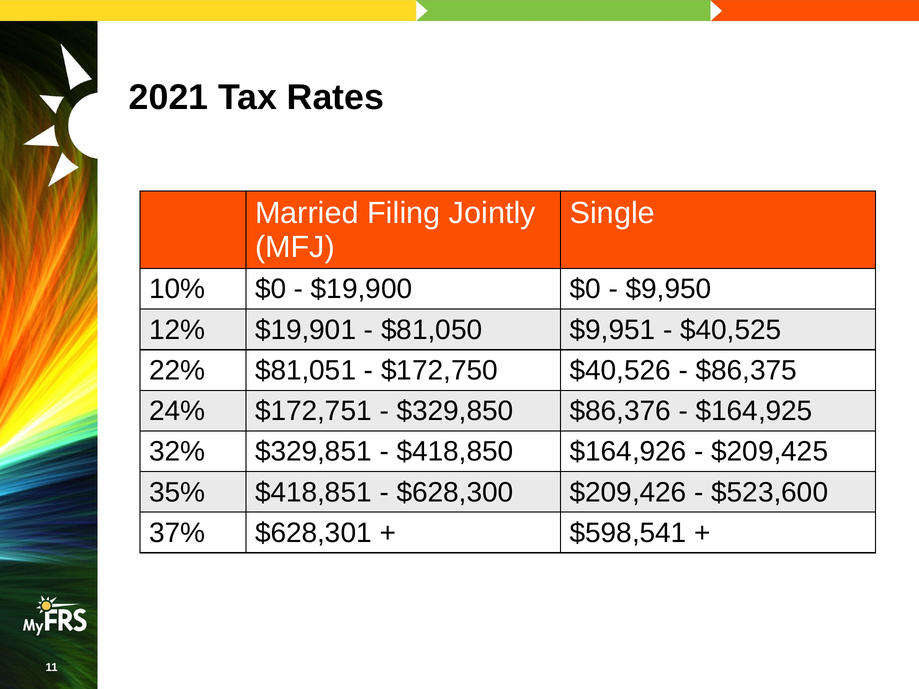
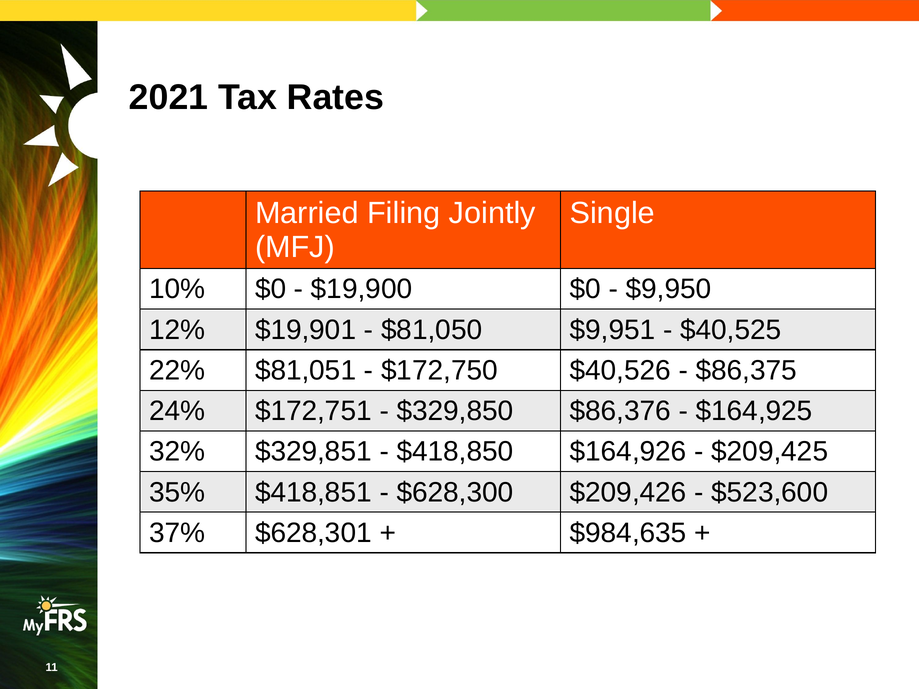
$598,541: $598,541 -> $984,635 (628, 533)
